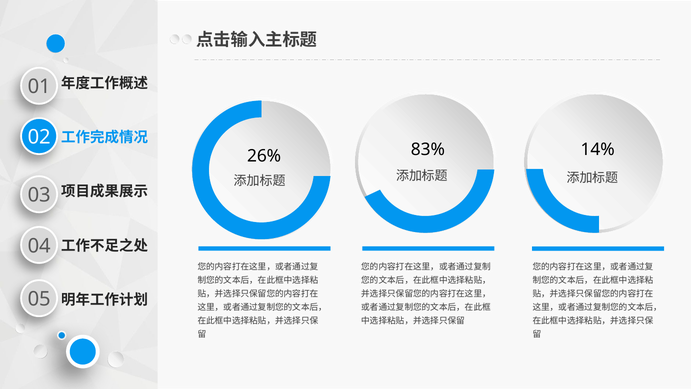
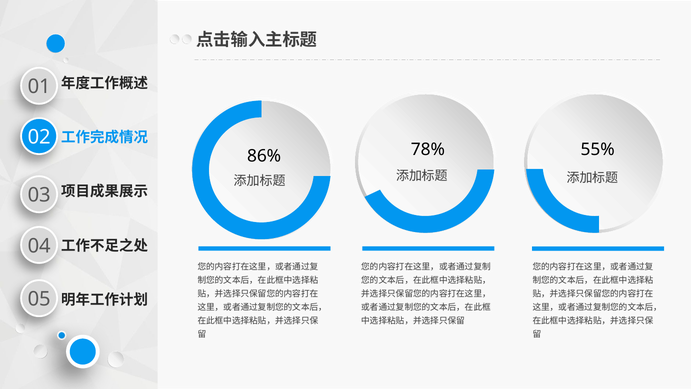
83%: 83% -> 78% (428, 150)
14%: 14% -> 55% (598, 150)
26%: 26% -> 86% (264, 156)
